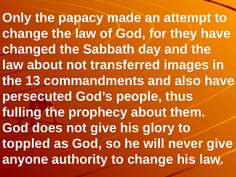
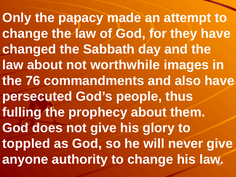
transferred: transferred -> worthwhile (125, 65)
13: 13 -> 76 (33, 81)
